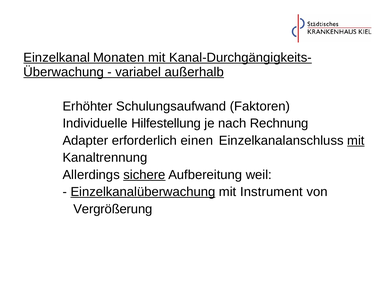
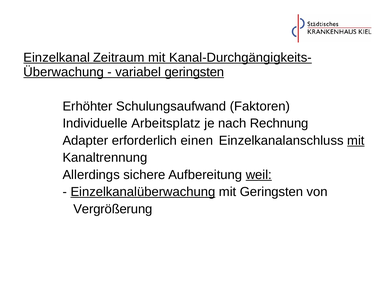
Monaten: Monaten -> Zeitraum (119, 58)
variabel außerhalb: außerhalb -> geringsten (194, 72)
Hilfestellung: Hilfestellung -> Arbeitsplatz (166, 123)
sichere underline: present -> none (144, 175)
weil underline: none -> present (259, 175)
mit Instrument: Instrument -> Geringsten (271, 192)
